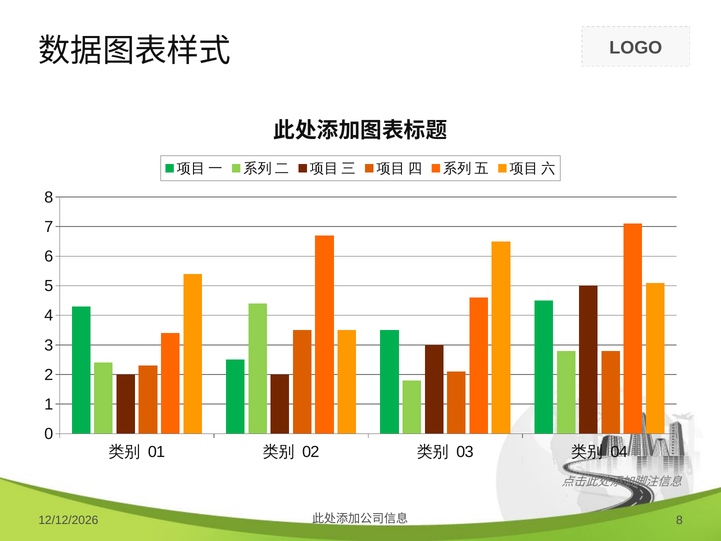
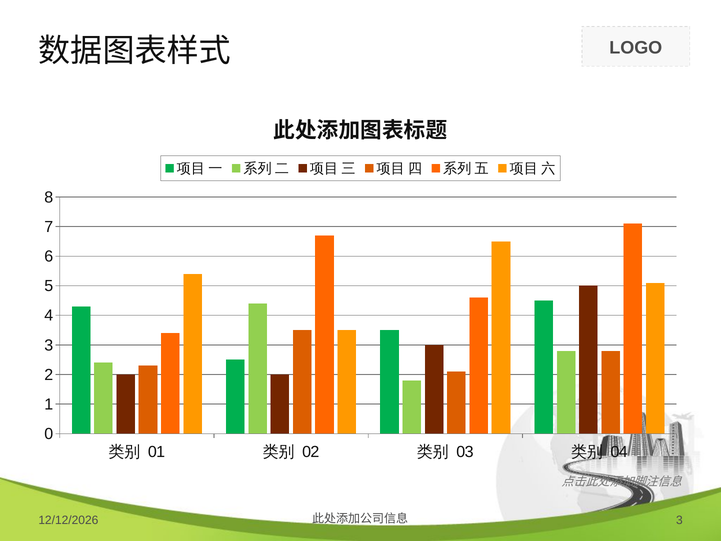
8: 8 -> 3 (679, 520)
